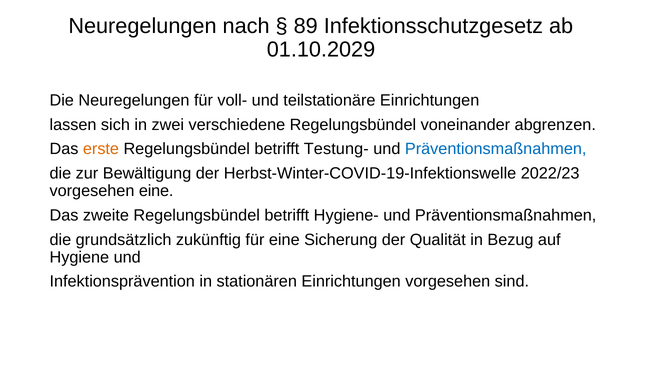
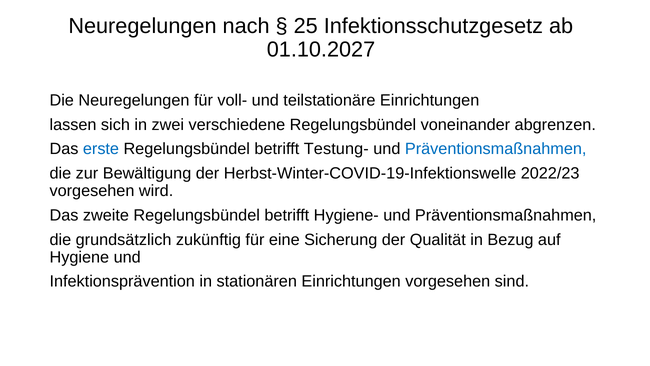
89: 89 -> 25 (306, 26)
01.10.2029: 01.10.2029 -> 01.10.2027 (321, 49)
erste colour: orange -> blue (101, 149)
vorgesehen eine: eine -> wird (156, 191)
